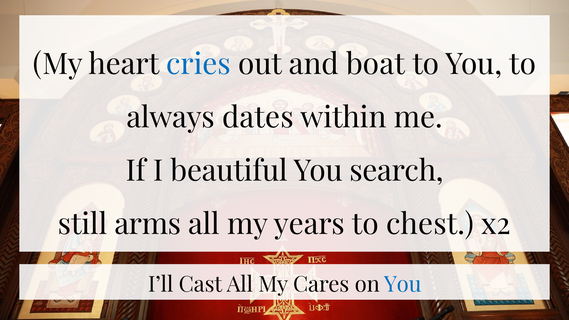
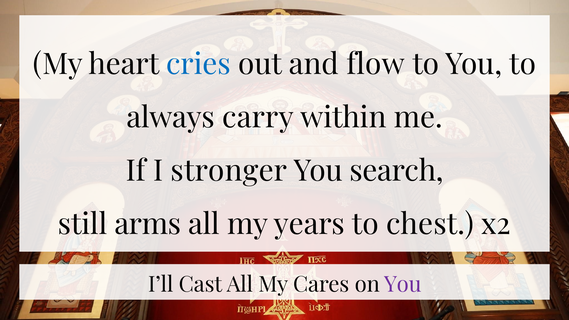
boat: boat -> flow (376, 64)
dates: dates -> carry (258, 118)
beautiful: beautiful -> stronger (229, 171)
You colour: blue -> purple (403, 285)
